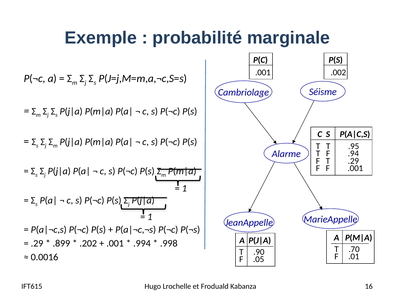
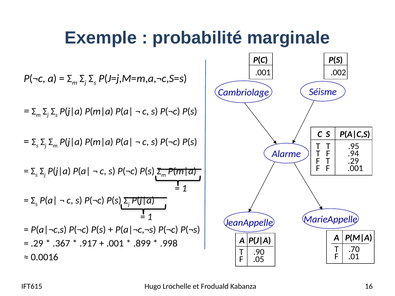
.899: .899 -> .367 (61, 244)
.202: .202 -> .917 (88, 244)
.994: .994 -> .899 (142, 244)
